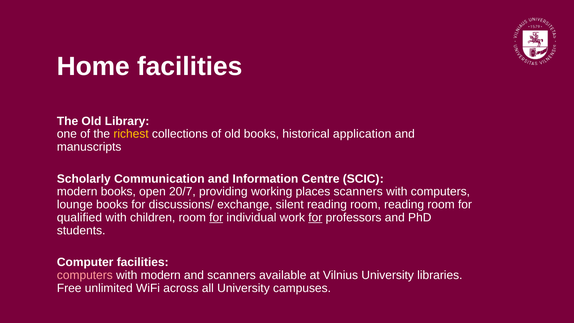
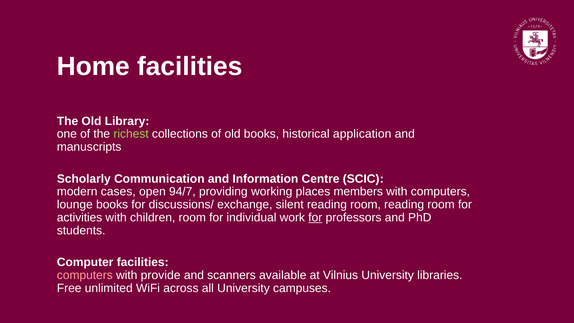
richest colour: yellow -> light green (131, 134)
modern books: books -> cases (118, 192)
20/7: 20/7 -> 94/7 (182, 192)
places scanners: scanners -> members (358, 192)
qualified: qualified -> activities (80, 217)
for underline: present -> none (216, 217)
with modern: modern -> provide (161, 275)
